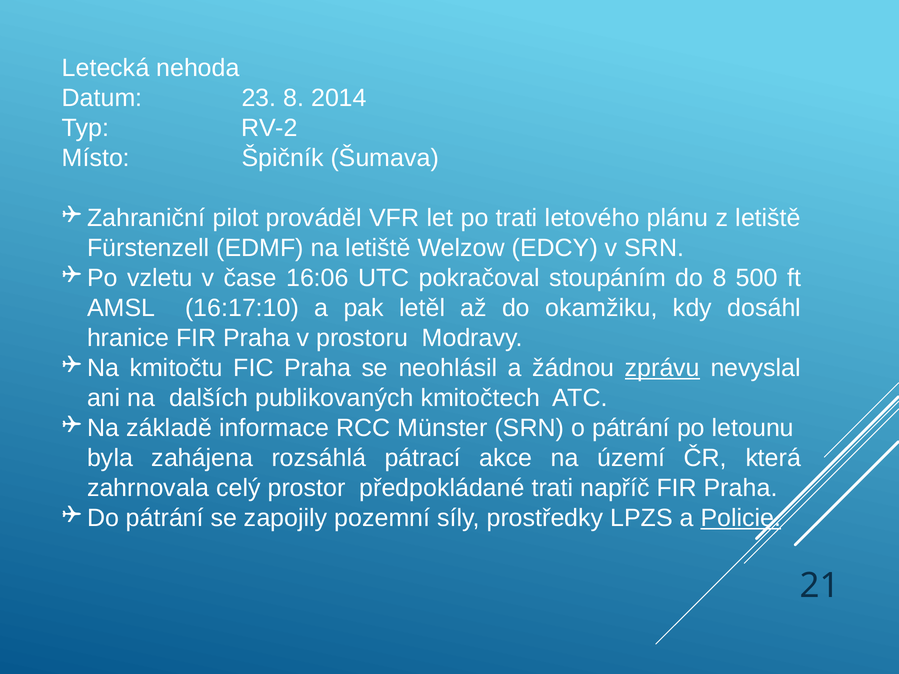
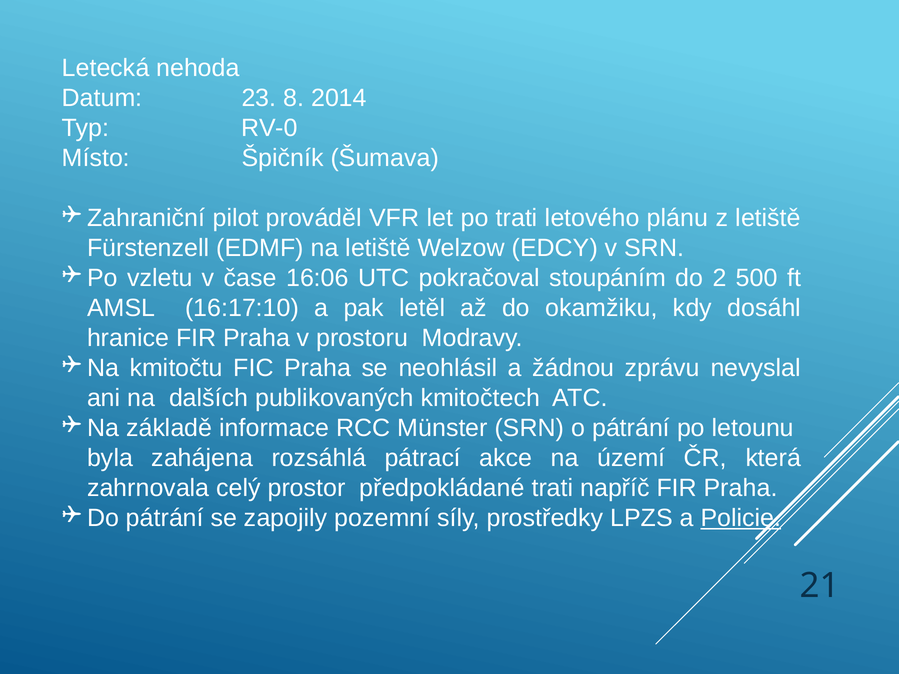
RV-2: RV-2 -> RV-0 (269, 128)
do 8: 8 -> 2 (720, 278)
zprávu underline: present -> none (662, 368)
